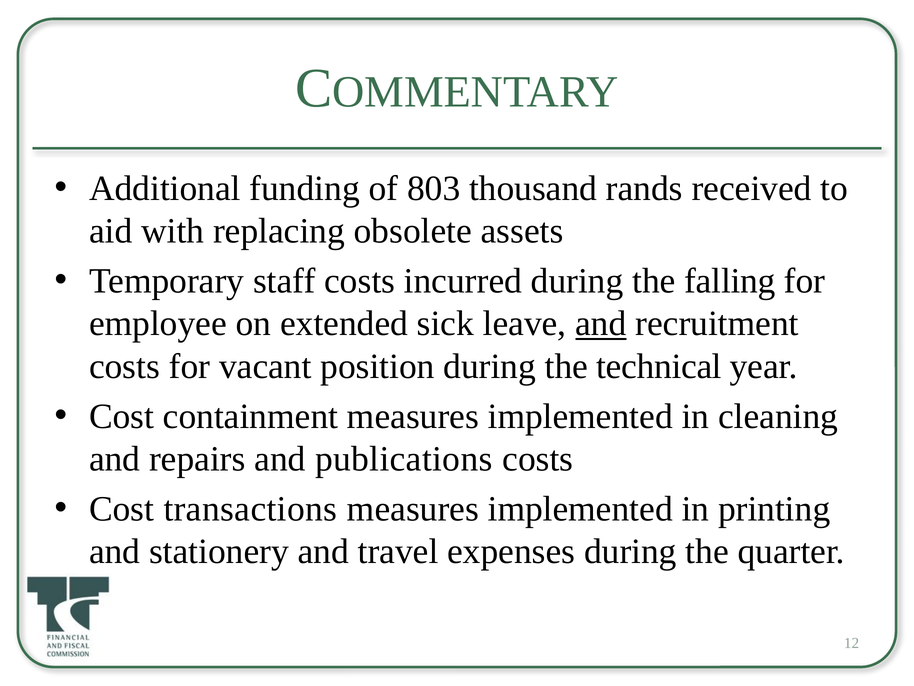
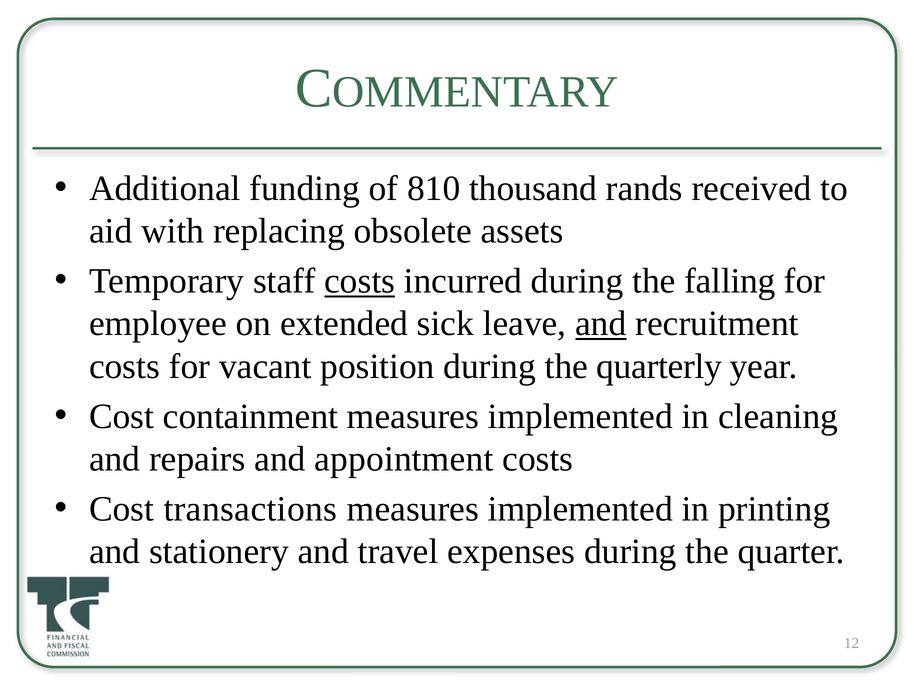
803: 803 -> 810 (434, 188)
costs underline: none -> present (360, 281)
technical: technical -> quarterly (659, 366)
publications: publications -> appointment (404, 459)
